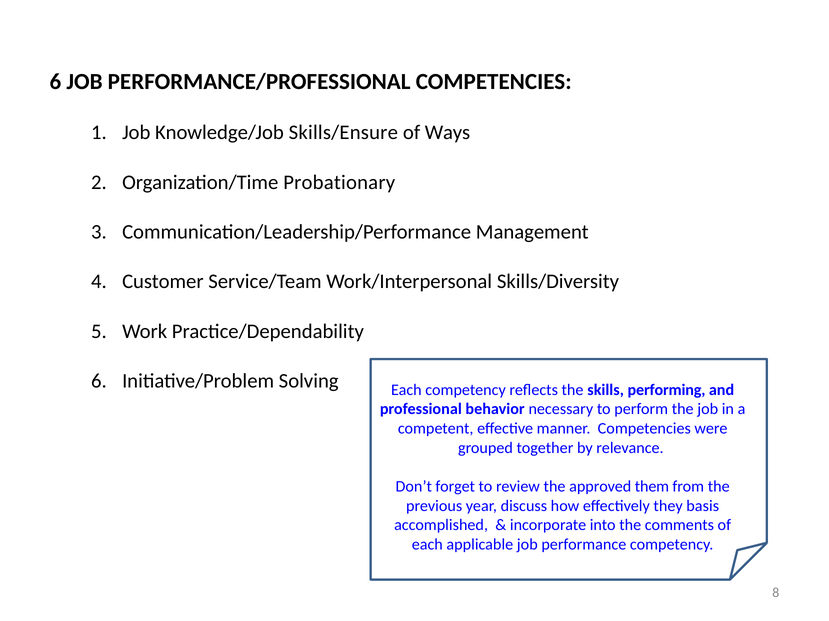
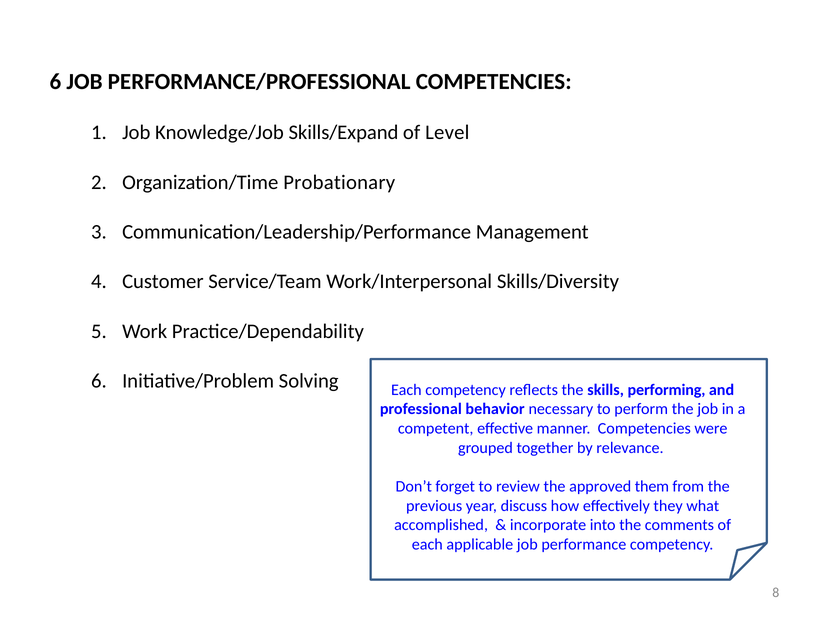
Skills/Ensure: Skills/Ensure -> Skills/Expand (343, 133)
Ways: Ways -> Level (447, 133)
basis: basis -> what (703, 506)
